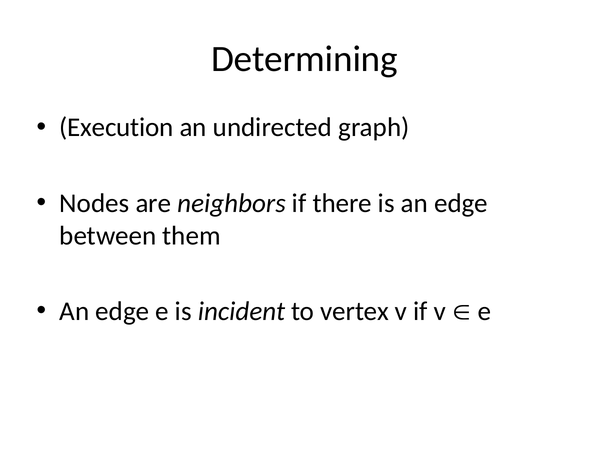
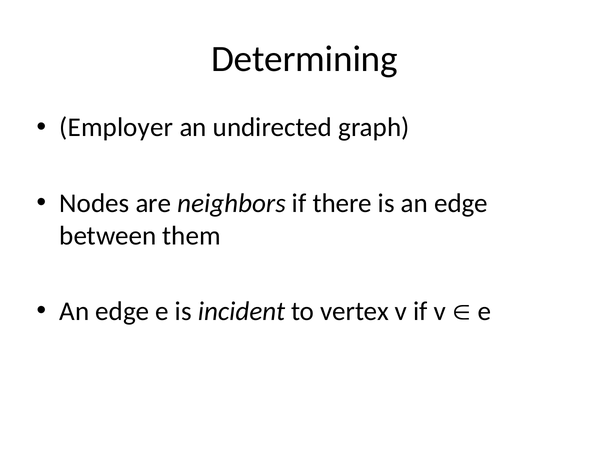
Execution: Execution -> Employer (116, 128)
